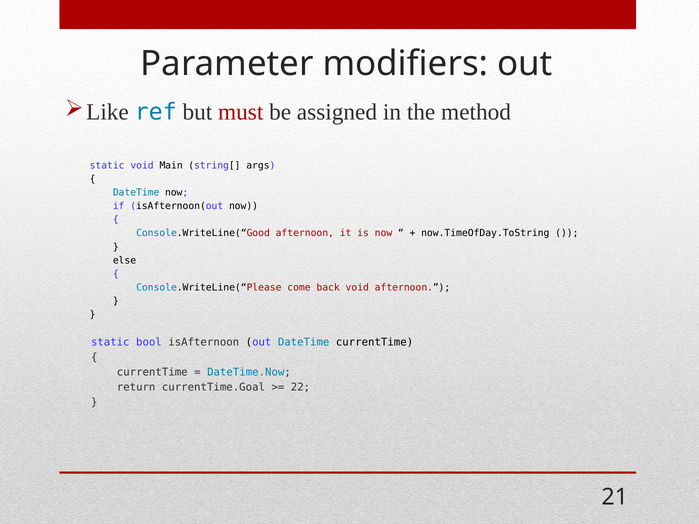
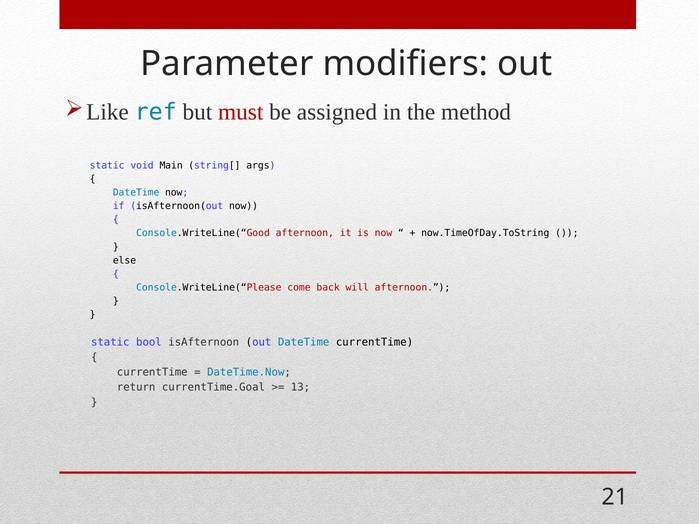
back void: void -> will (357, 288)
22: 22 -> 13 (301, 388)
